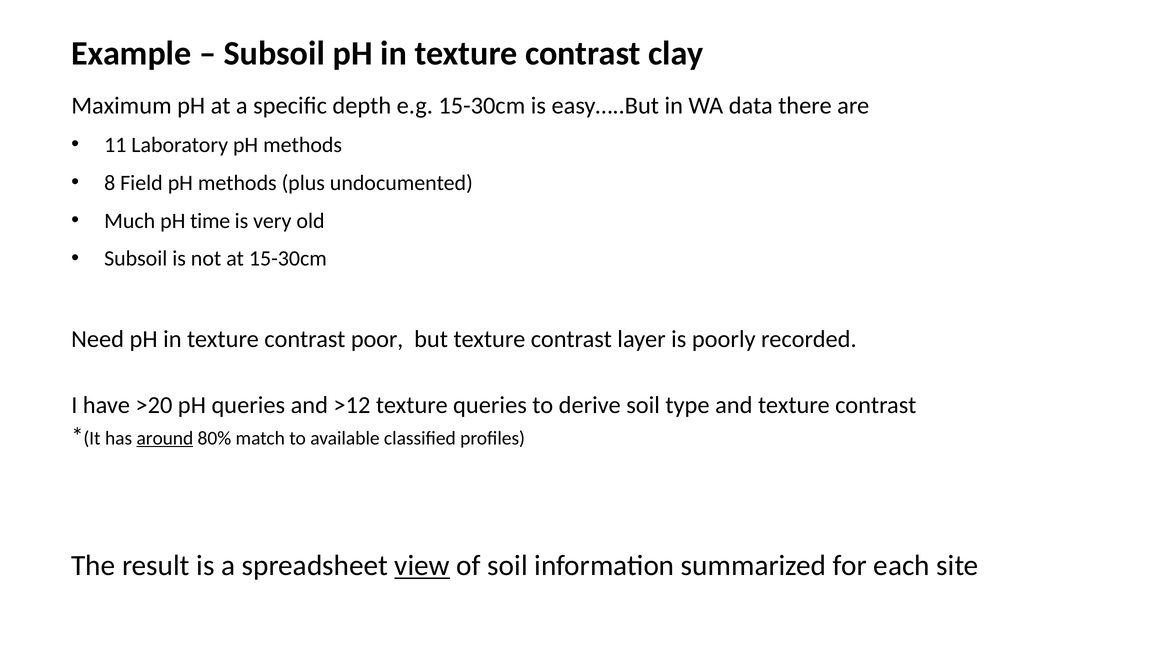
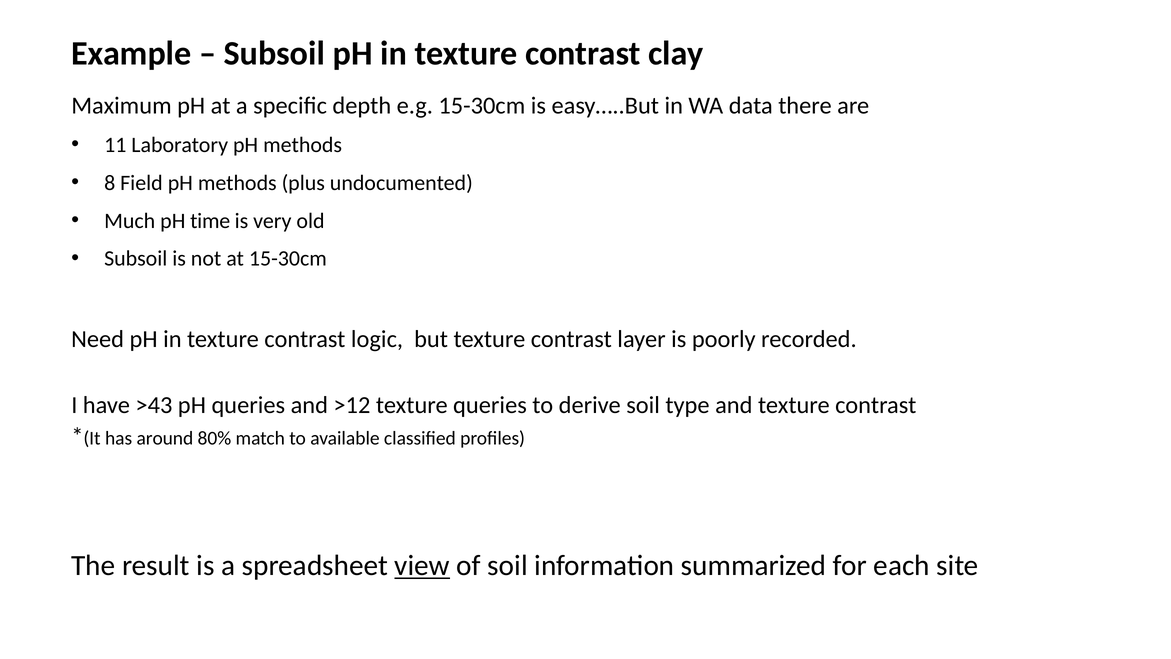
poor: poor -> logic (377, 339)
>20: >20 -> >43 (154, 405)
around underline: present -> none (165, 438)
